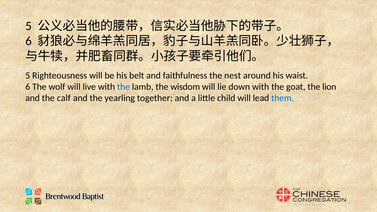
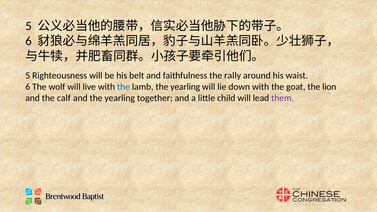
nest: nest -> rally (233, 75)
lamb the wisdom: wisdom -> yearling (185, 87)
them colour: blue -> purple (283, 98)
